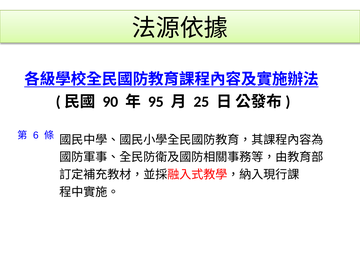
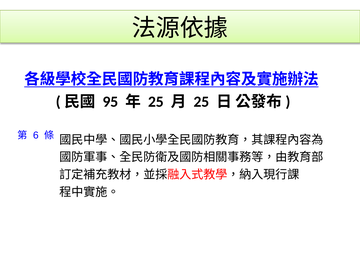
90: 90 -> 95 (110, 102)
95: 95 -> 25 (156, 102)
